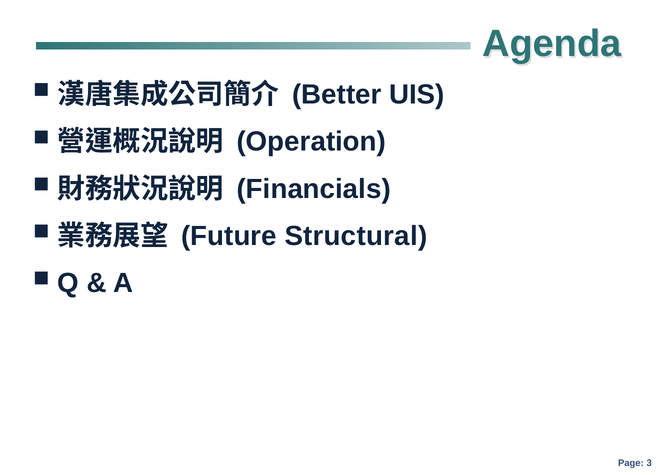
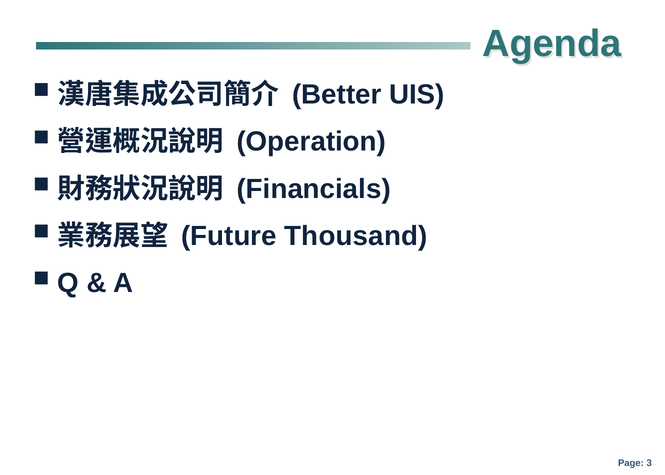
Structural: Structural -> Thousand (356, 236)
